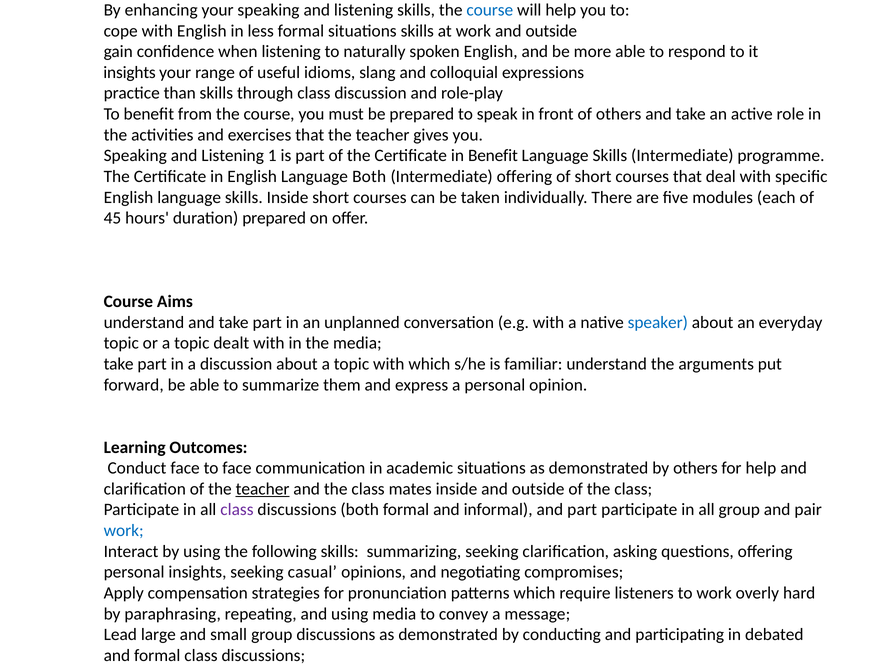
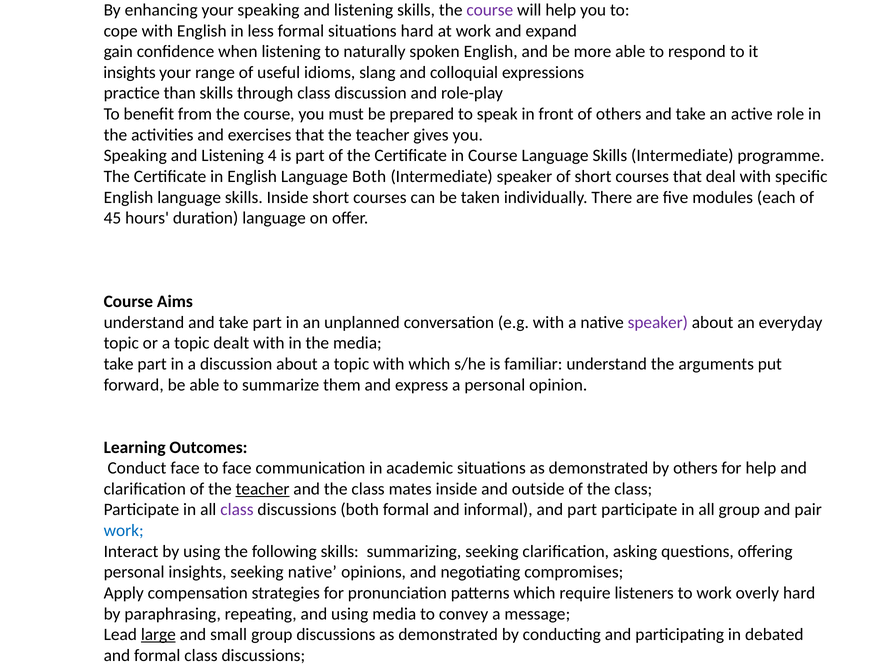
course colour: blue -> purple (490, 10)
situations skills: skills -> hard (417, 31)
work and outside: outside -> expand (551, 31)
1: 1 -> 4 (272, 156)
in Benefit: Benefit -> Course (493, 156)
Intermediate offering: offering -> speaker (524, 177)
duration prepared: prepared -> language (274, 218)
speaker colour: blue -> purple (658, 322)
seeking casual: casual -> native (312, 572)
large underline: none -> present (158, 635)
